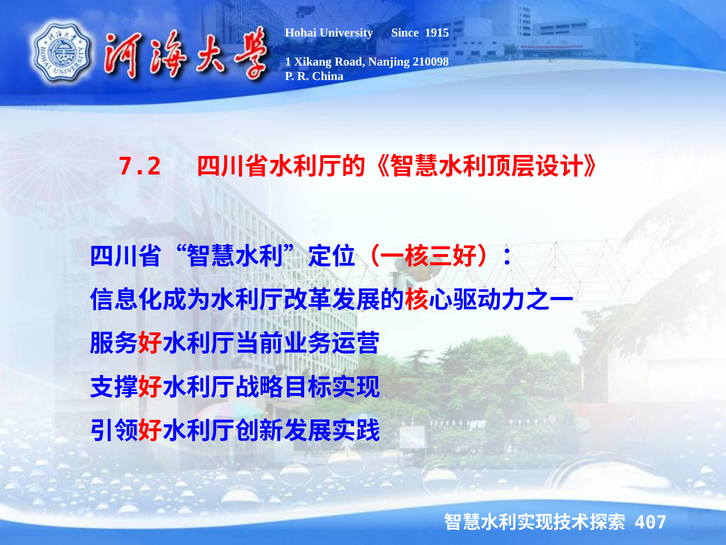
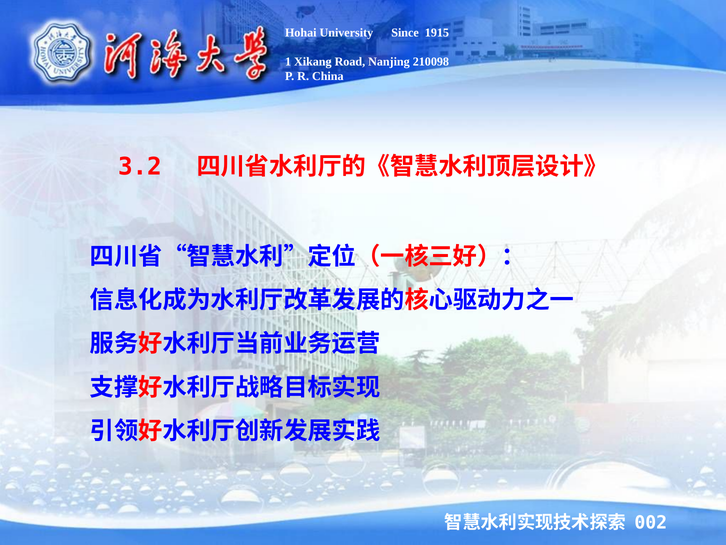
7.2: 7.2 -> 3.2 (140, 166)
407: 407 -> 002 (651, 522)
